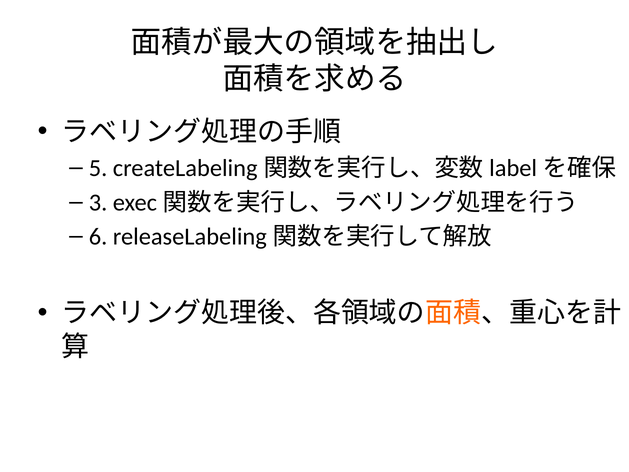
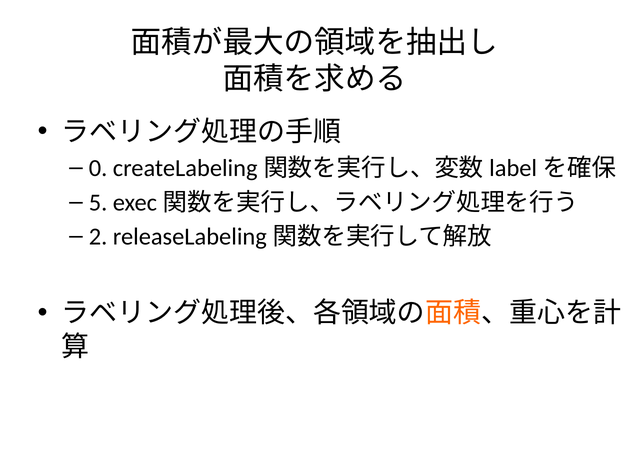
5: 5 -> 0 (98, 168)
3: 3 -> 5 (98, 202)
6: 6 -> 2 (98, 237)
